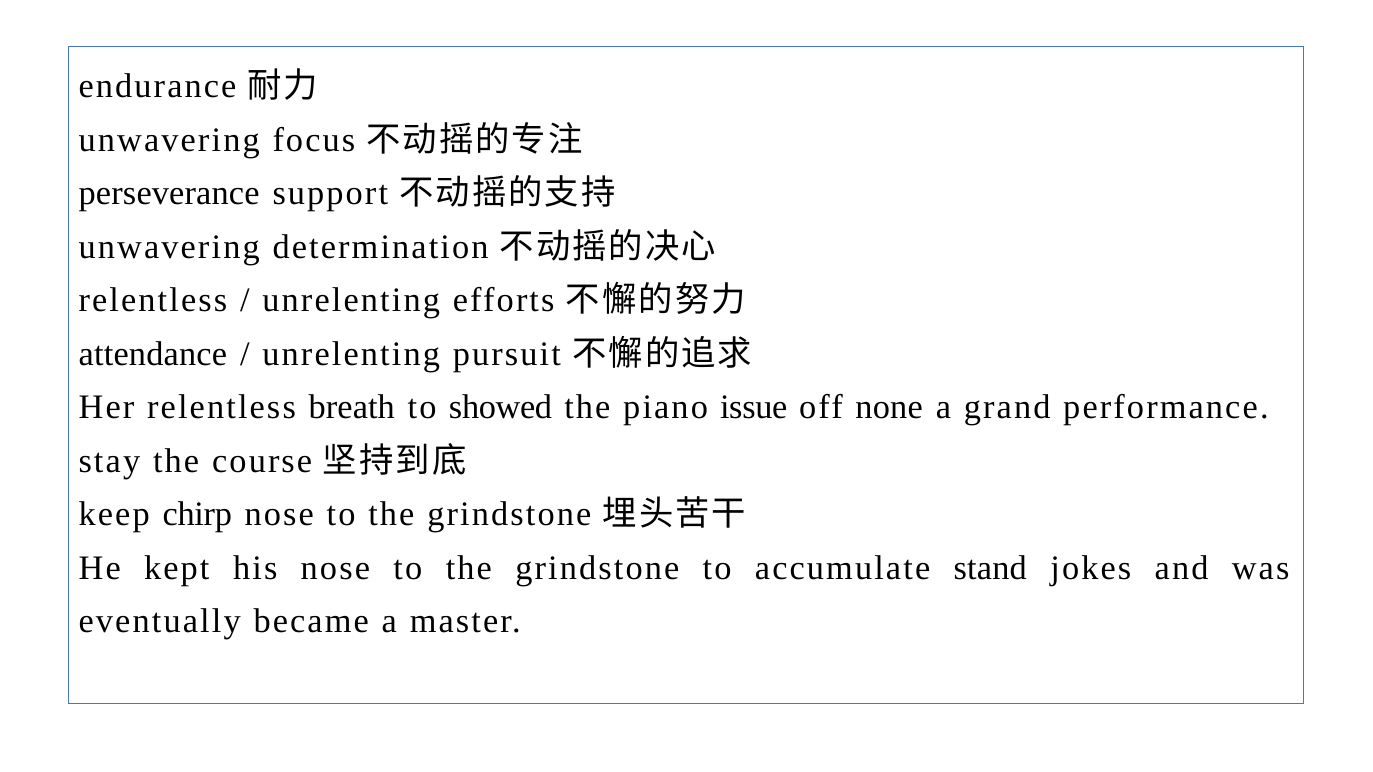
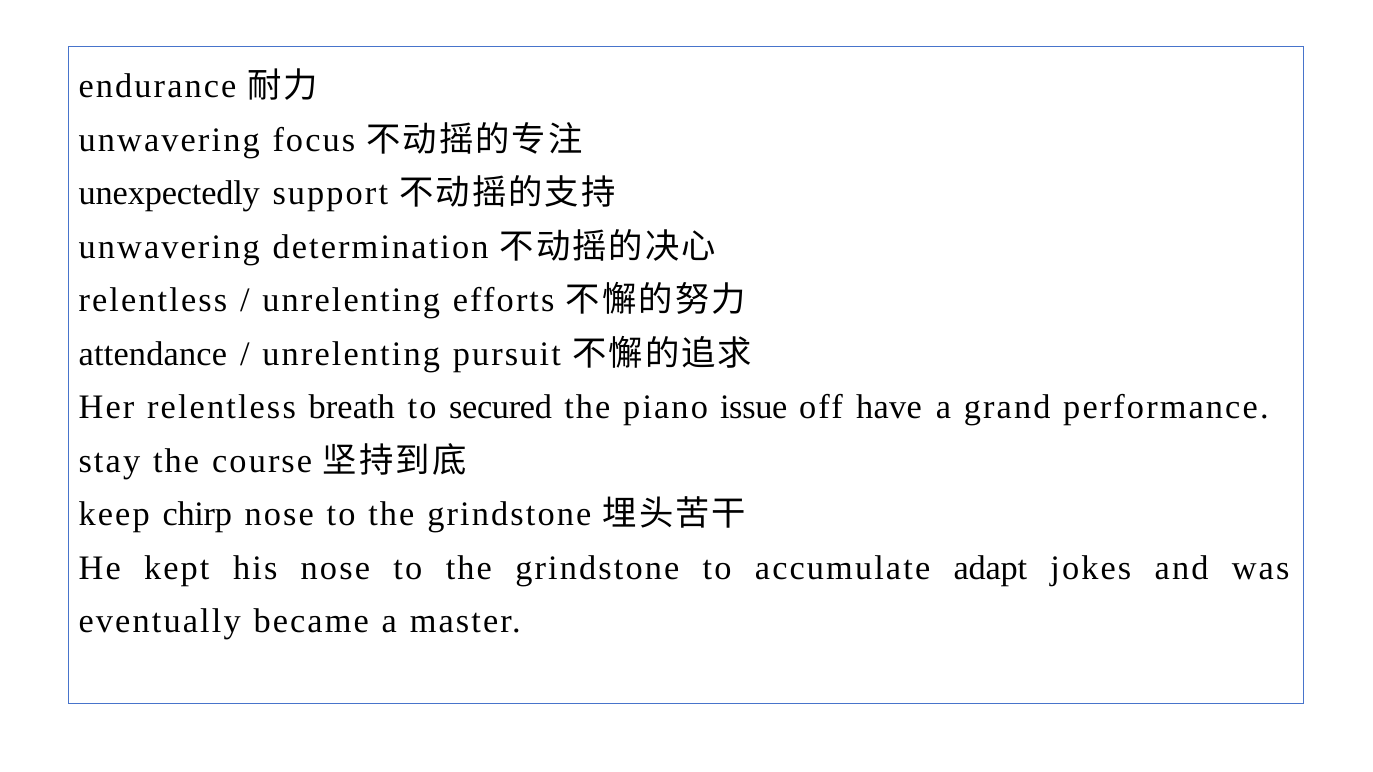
perseverance: perseverance -> unexpectedly (169, 194)
showed: showed -> secured (501, 408)
none: none -> have (889, 408)
stand: stand -> adapt (990, 568)
